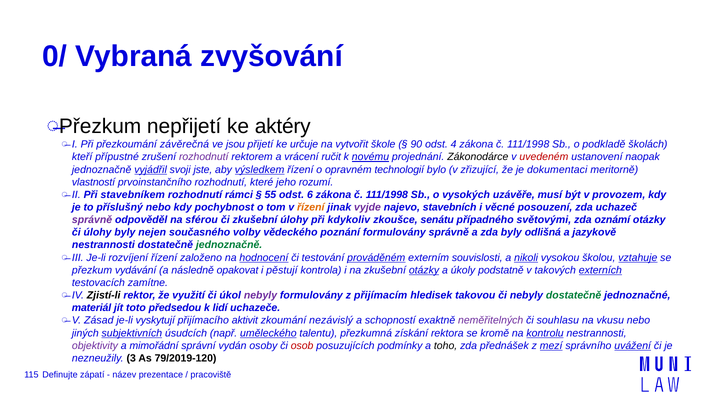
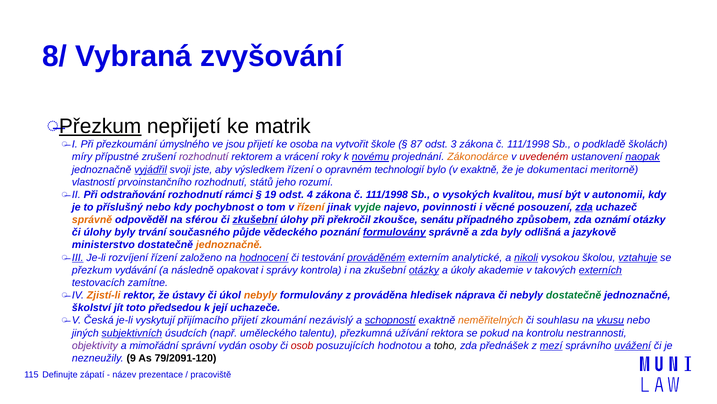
0/: 0/ -> 8/ (55, 56)
Přezkum underline: none -> present (100, 126)
aktéry: aktéry -> matrik (283, 126)
závěrečná: závěrečná -> úmyslného (185, 144)
určuje: určuje -> osoba (304, 144)
90: 90 -> 87 (416, 144)
4: 4 -> 3 (454, 144)
kteří: kteří -> míry (82, 157)
ručit: ručit -> roky (331, 157)
Zákonodárce colour: black -> orange (478, 157)
naopak underline: none -> present (643, 157)
výsledkem underline: present -> none (260, 169)
v zřizující: zřizující -> exaktně (480, 169)
které: které -> států (262, 182)
stavebníkem: stavebníkem -> odstraňování (133, 194)
55: 55 -> 19 (270, 194)
6: 6 -> 4 (310, 194)
uzávěře: uzávěře -> kvalitou (514, 194)
provozem: provozem -> autonomii (619, 194)
vyjde colour: purple -> green (368, 207)
stavebních: stavebních -> povinnosti (450, 207)
zda underline: none -> present (584, 207)
správně colour: purple -> orange (92, 220)
zkušební underline: none -> present (255, 220)
kdykoliv: kdykoliv -> překročil (349, 220)
světovými: světovými -> způsobem (544, 220)
nejen: nejen -> trvání (152, 232)
volby: volby -> půjde (247, 232)
formulovány underline: none -> present (394, 232)
nestrannosti: nestrannosti -> ministerstvo (103, 245)
jednoznačně colour: green -> orange (229, 245)
III underline: none -> present (78, 257)
souvislosti: souvislosti -> analytické (477, 257)
pěstují: pěstují -> správy (282, 270)
podstatně: podstatně -> akademie (501, 270)
Zjistí-li colour: black -> orange (104, 295)
využití: využití -> ústavy (189, 295)
nebyly colour: purple -> orange (260, 295)
přijímacím: přijímacím -> prováděna (381, 295)
takovou: takovou -> náprava (475, 295)
materiál: materiál -> školství (91, 307)
lidí: lidí -> její (220, 307)
Zásad: Zásad -> Česká (99, 320)
přijímacího aktivit: aktivit -> přijetí (245, 320)
schopností underline: none -> present (390, 320)
neměřitelných colour: purple -> orange (491, 320)
vkusu underline: none -> present (610, 320)
uměleckého underline: present -> none (268, 332)
získání: získání -> užívání (412, 332)
kromě: kromě -> pokud (495, 332)
kontrolu underline: present -> none (545, 332)
podmínky: podmínky -> hodnotou (400, 345)
3: 3 -> 9 (131, 358)
79/2019-120: 79/2019-120 -> 79/2091-120 (186, 358)
